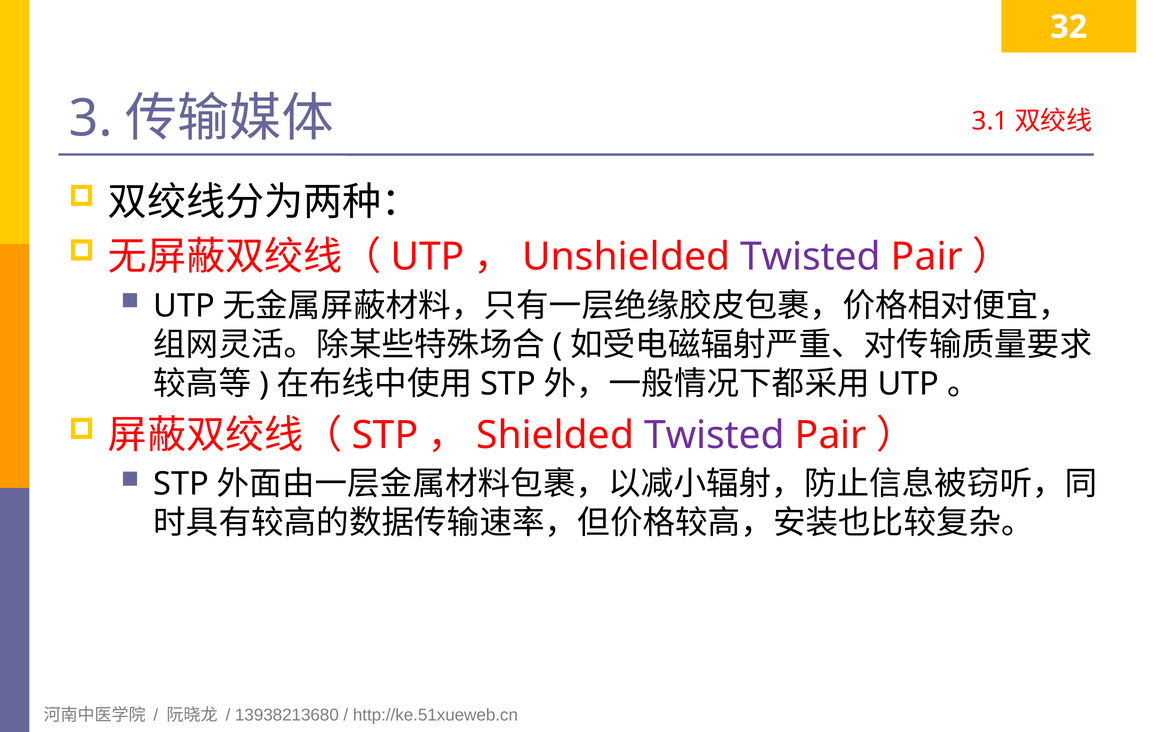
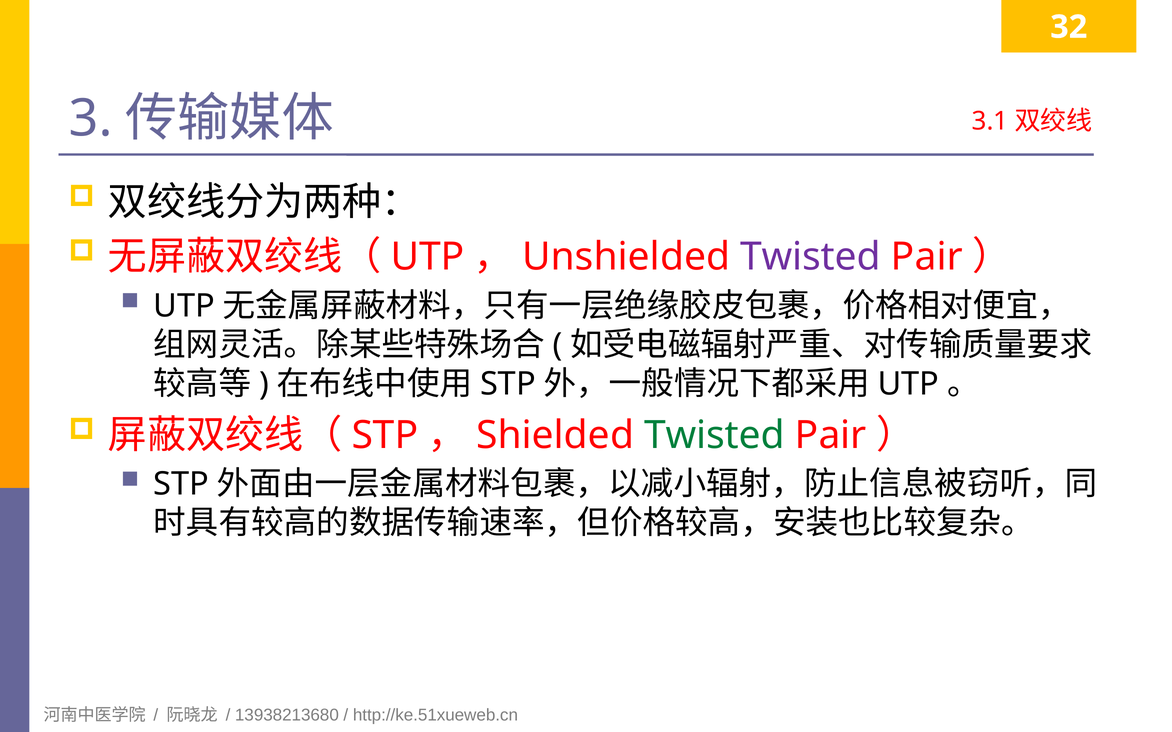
Twisted colour: purple -> green (715, 435)
